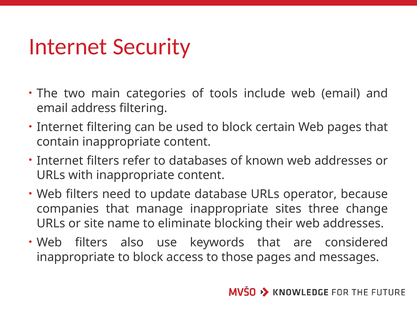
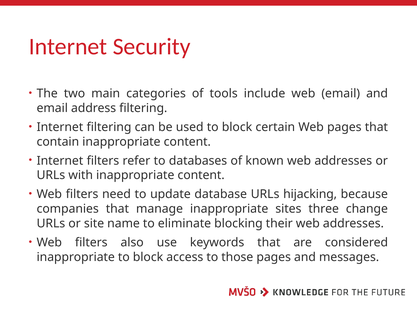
operator: operator -> hijacking (310, 194)
